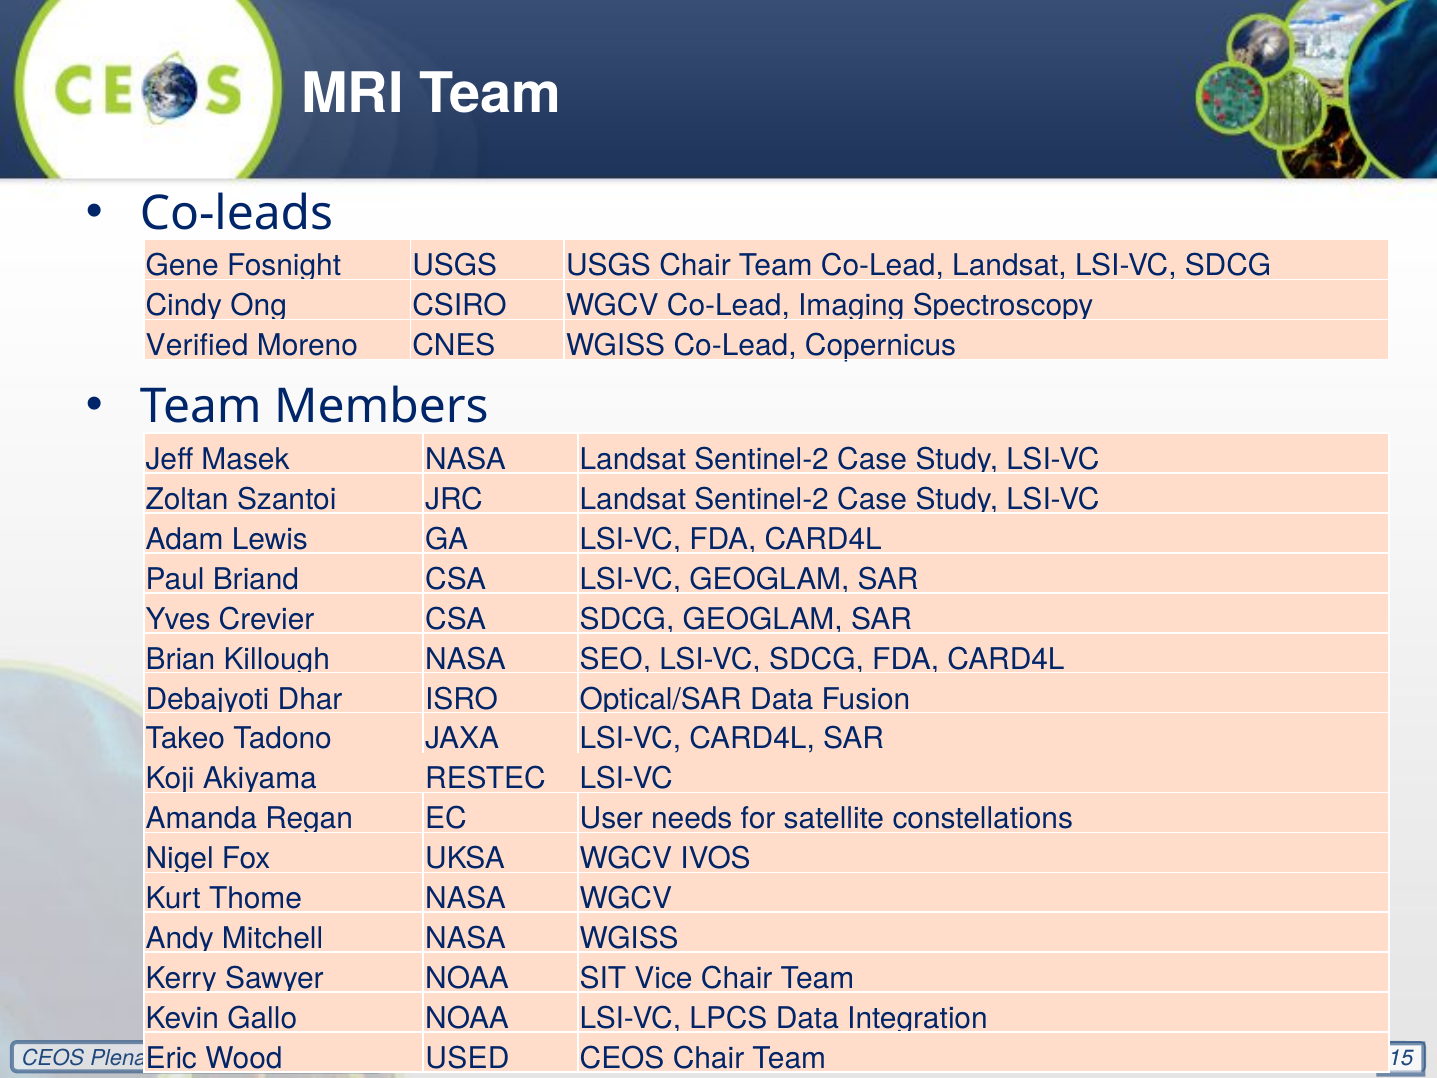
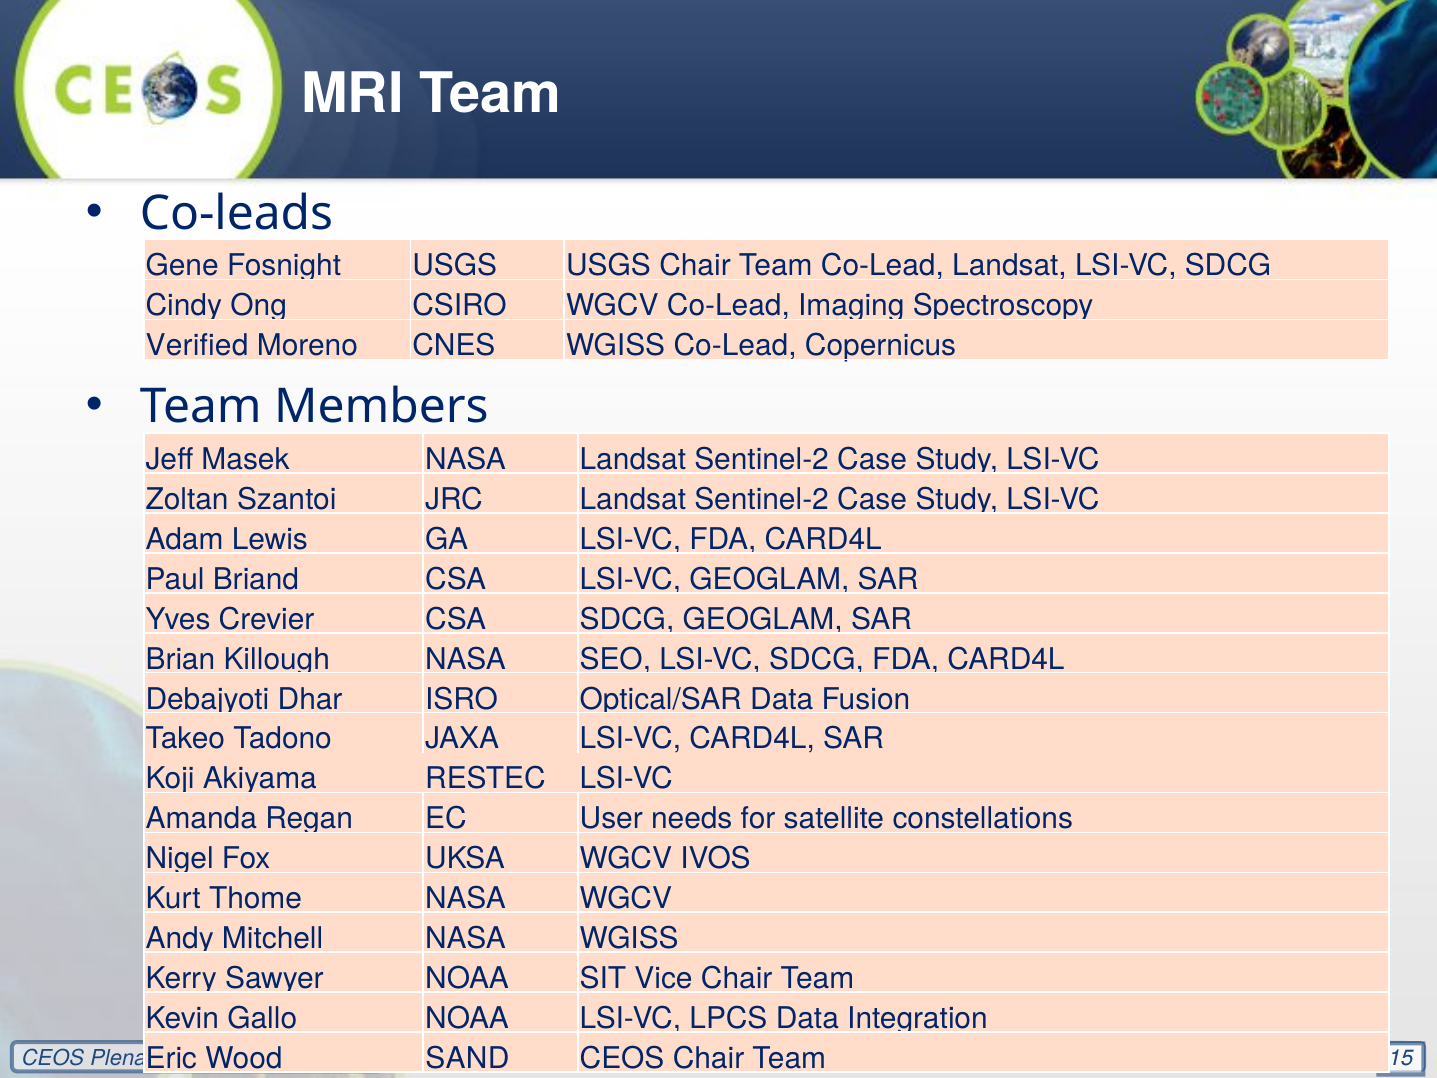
USED: USED -> SAND (467, 1058)
